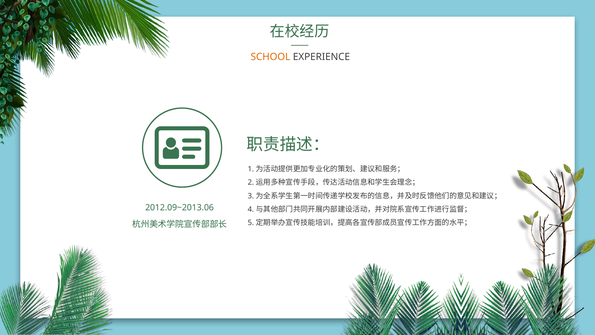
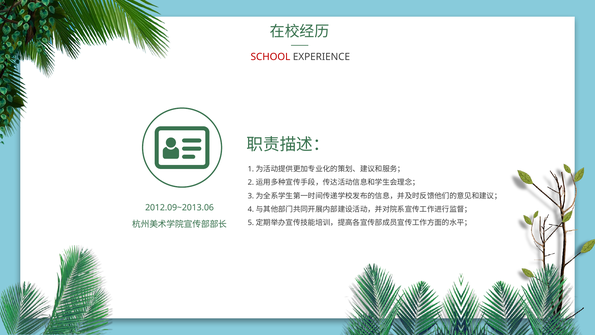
SCHOOL colour: orange -> red (270, 57)
